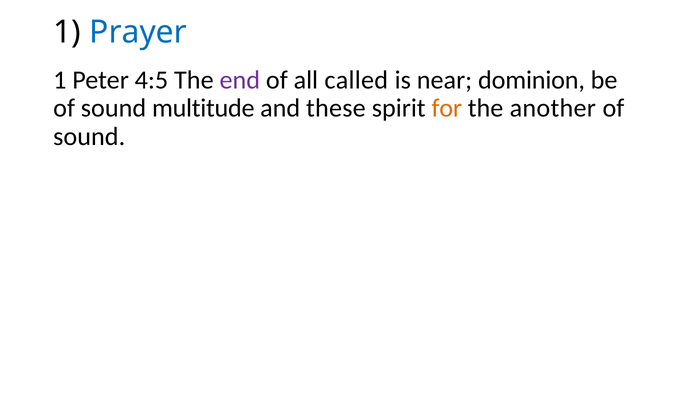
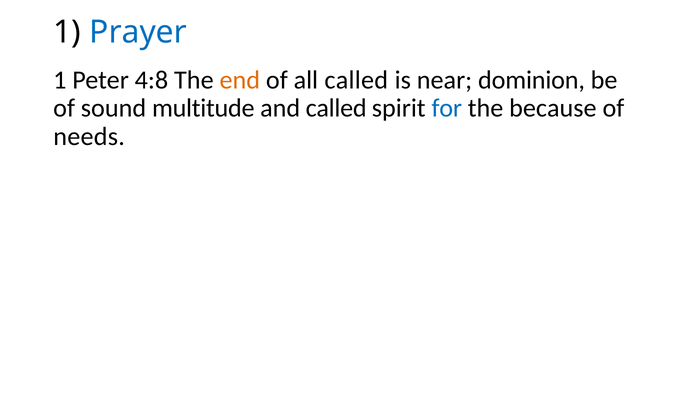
4:5: 4:5 -> 4:8 (151, 80)
end colour: purple -> orange (240, 80)
and these: these -> called (336, 108)
for colour: orange -> blue (447, 108)
another: another -> because (553, 108)
sound: sound -> needs (89, 136)
